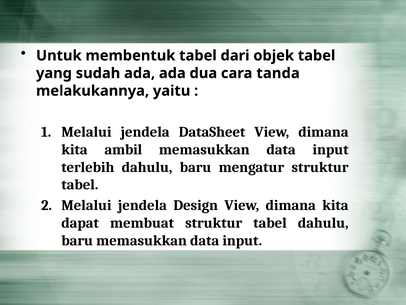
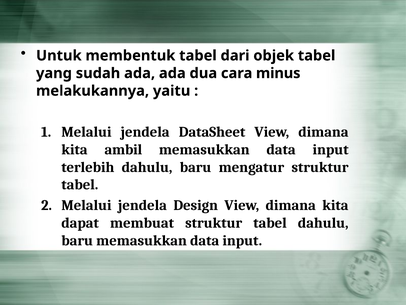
tanda: tanda -> minus (278, 73)
